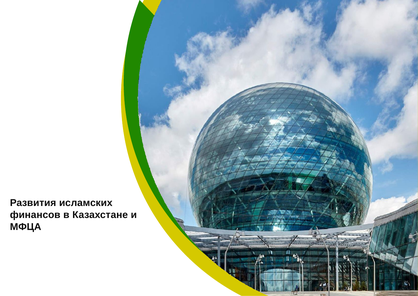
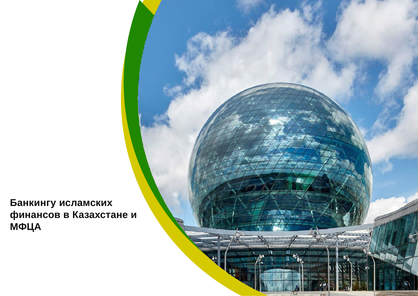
Развития: Развития -> Банкингу (33, 203)
